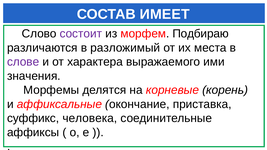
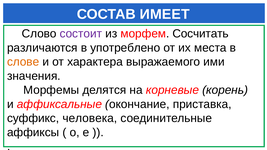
Подбираю: Подбираю -> Сосчитать (201, 34)
разложимый: разложимый -> употреблено (125, 48)
слове colour: purple -> orange (23, 62)
